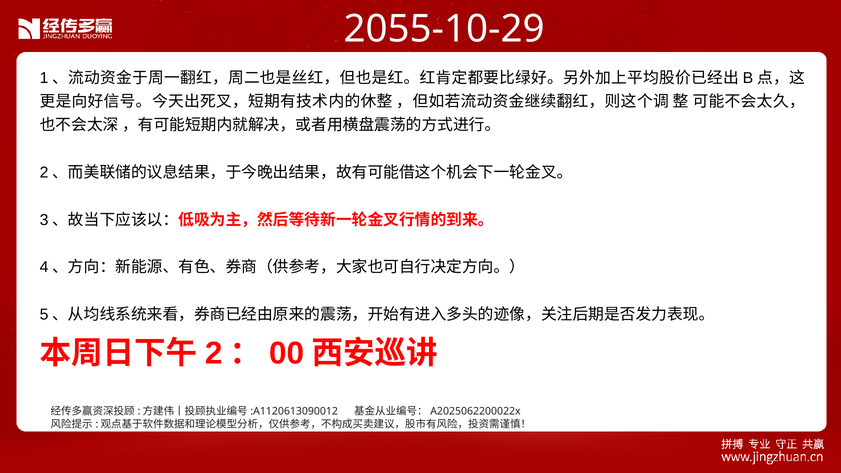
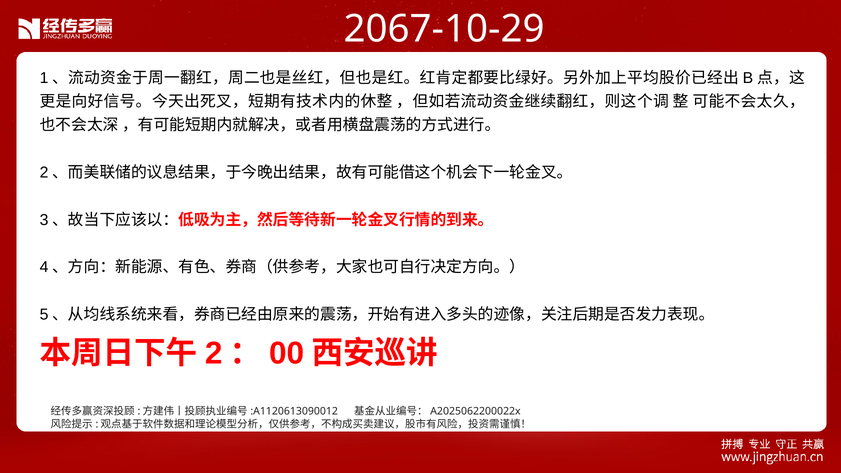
2055-10-29: 2055-10-29 -> 2067-10-29 (444, 29)
